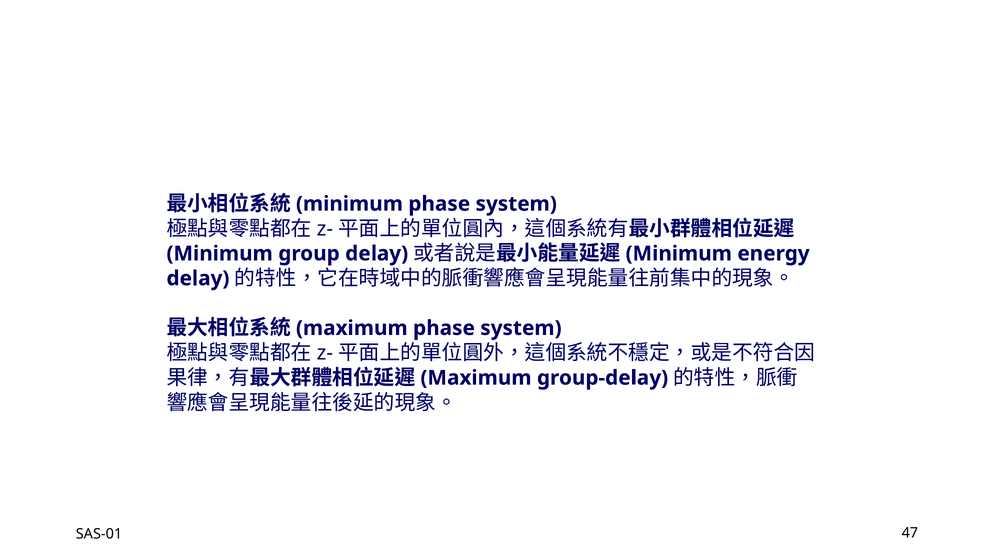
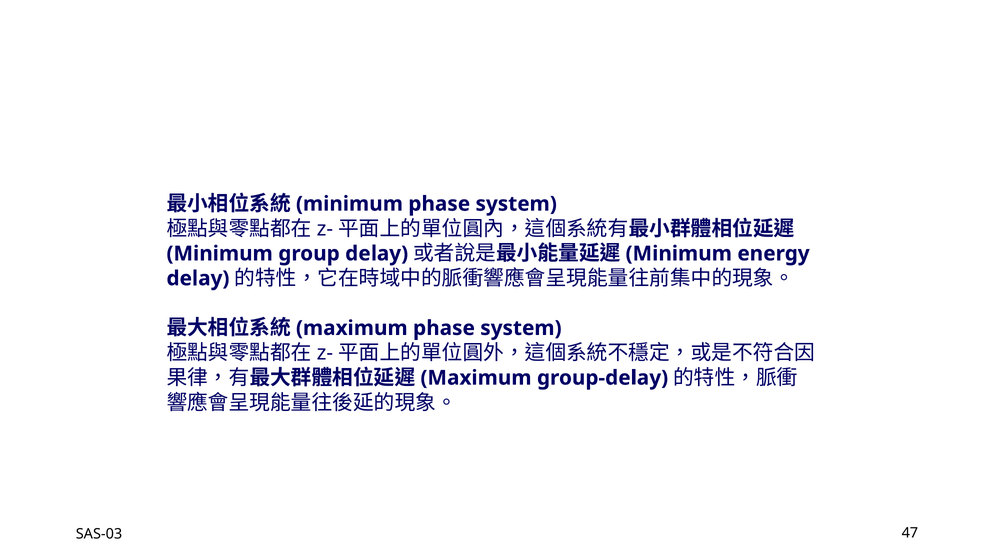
SAS-01: SAS-01 -> SAS-03 (99, 534)
